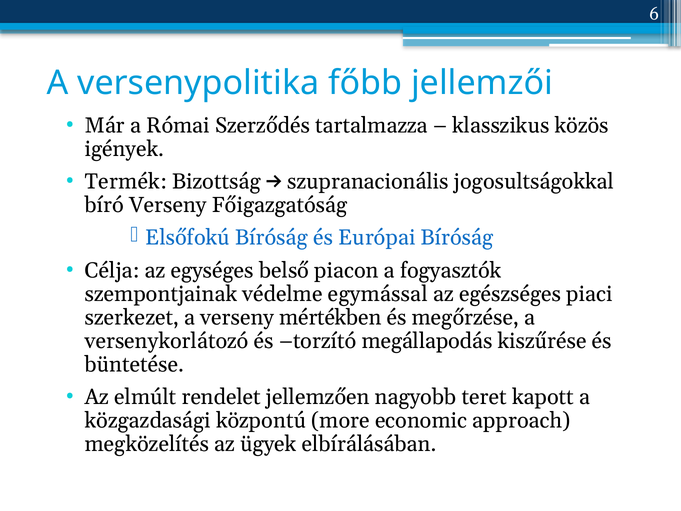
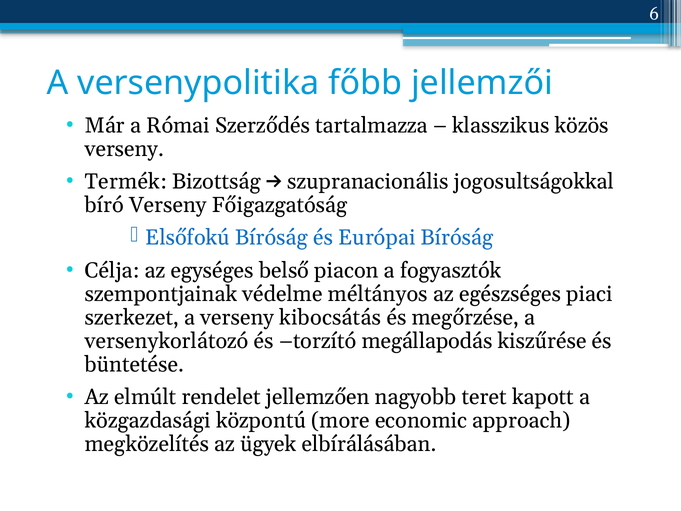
igények: igények -> verseny (124, 149)
egymással: egymással -> méltányos (378, 294)
mértékben: mértékben -> kibocsátás (330, 317)
